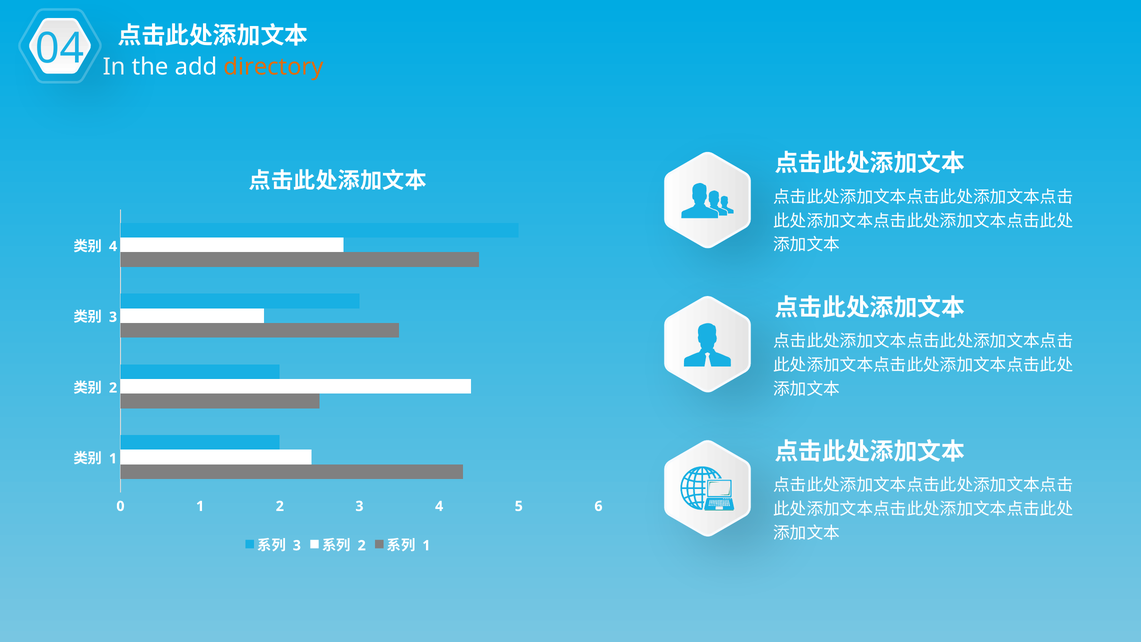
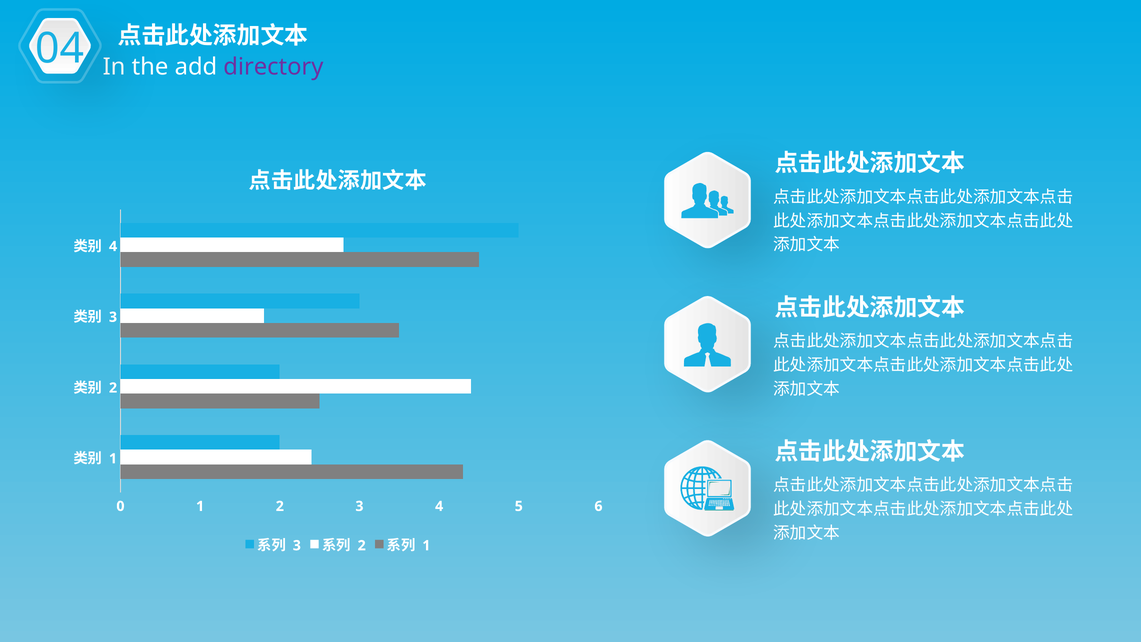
directory colour: orange -> purple (273, 67)
